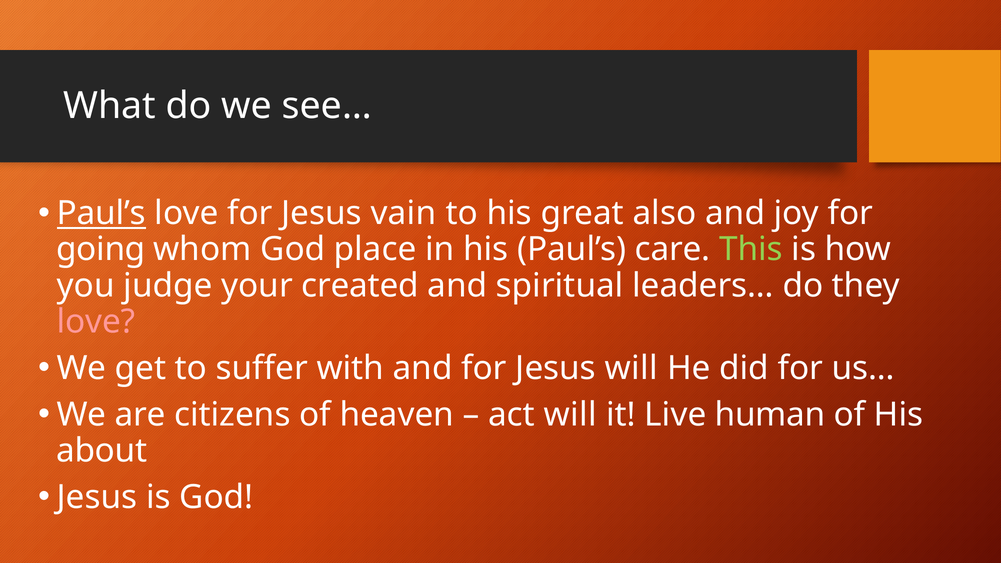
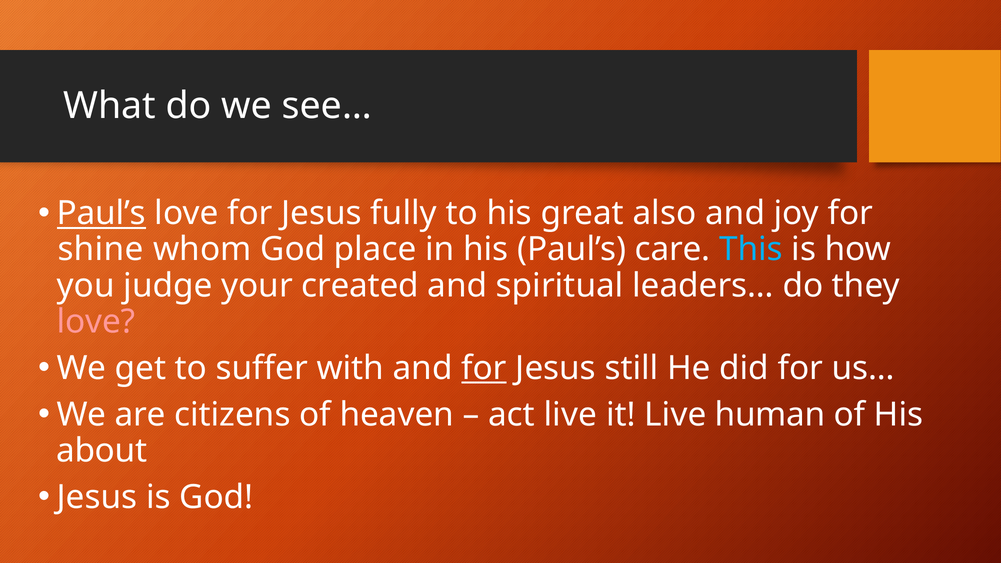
vain: vain -> fully (404, 213)
going: going -> shine (101, 250)
This colour: light green -> light blue (751, 250)
for underline: none -> present (484, 368)
Jesus will: will -> still (632, 368)
act will: will -> live (570, 415)
